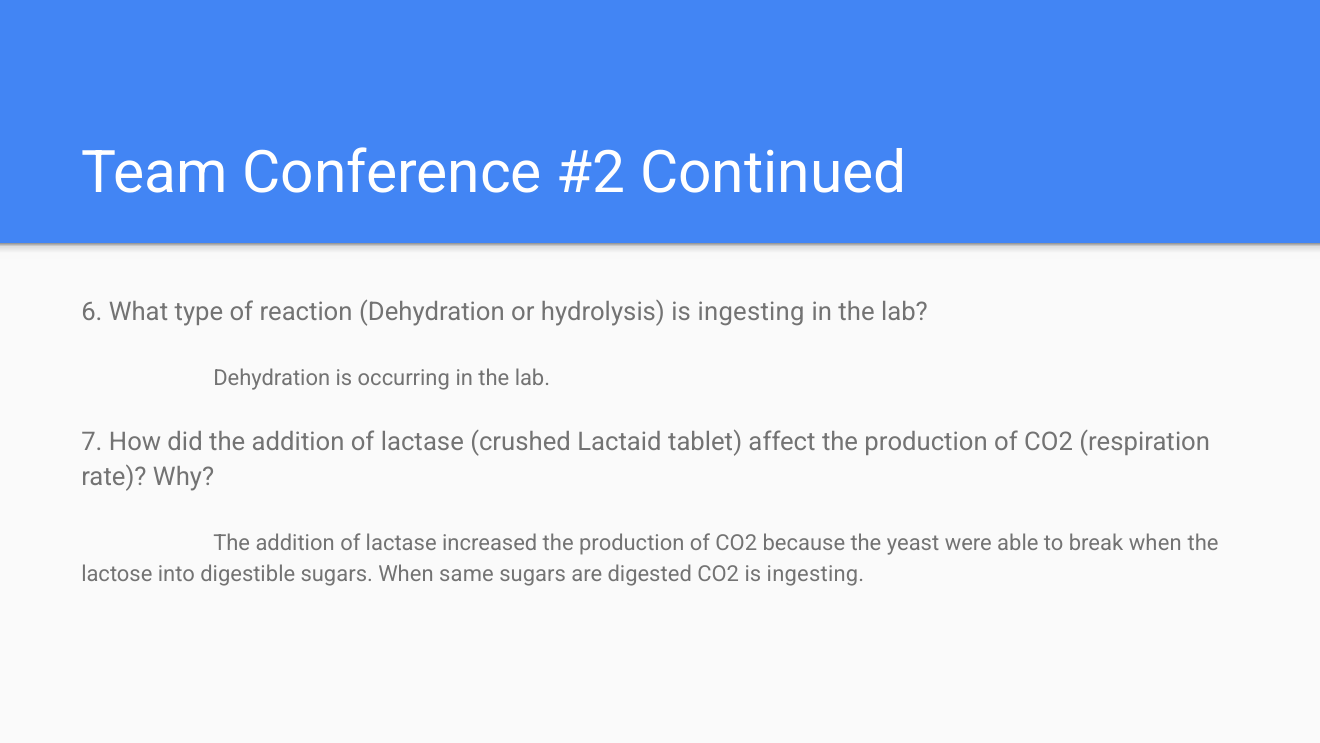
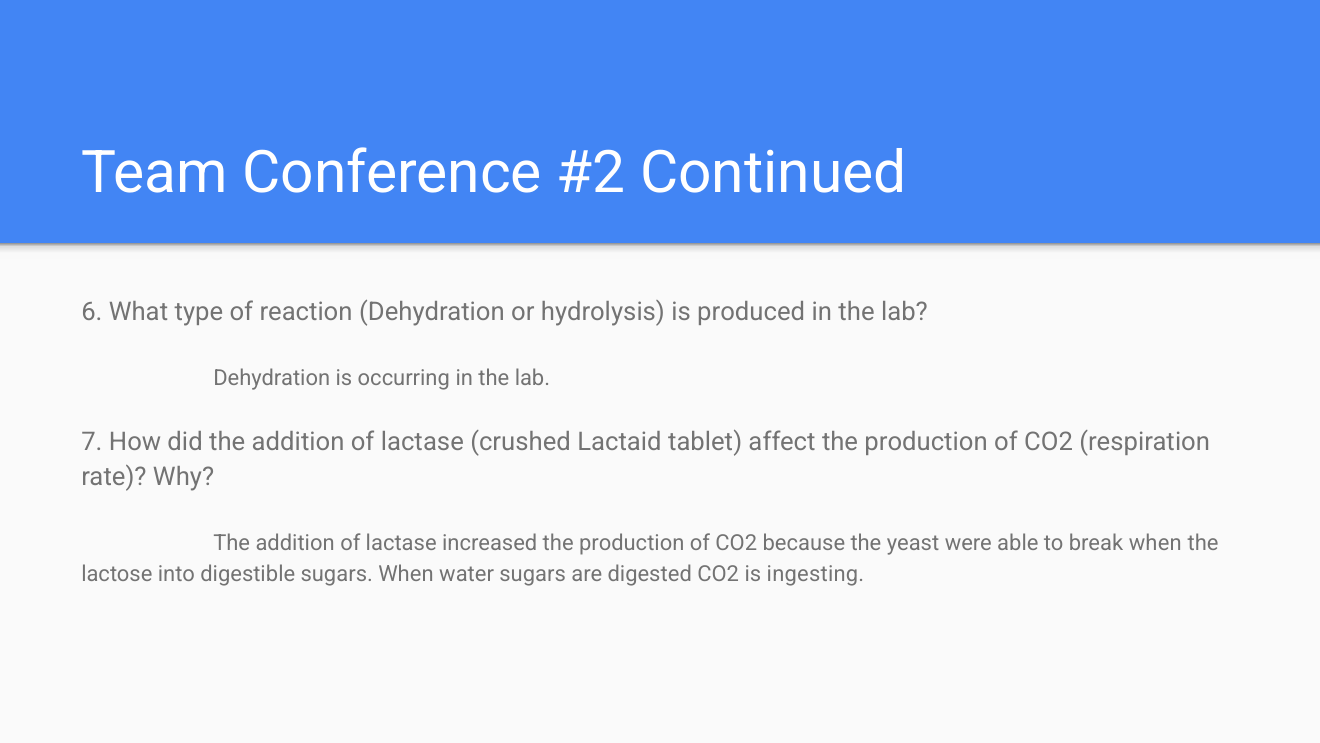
hydrolysis is ingesting: ingesting -> produced (751, 312)
same: same -> water (467, 574)
